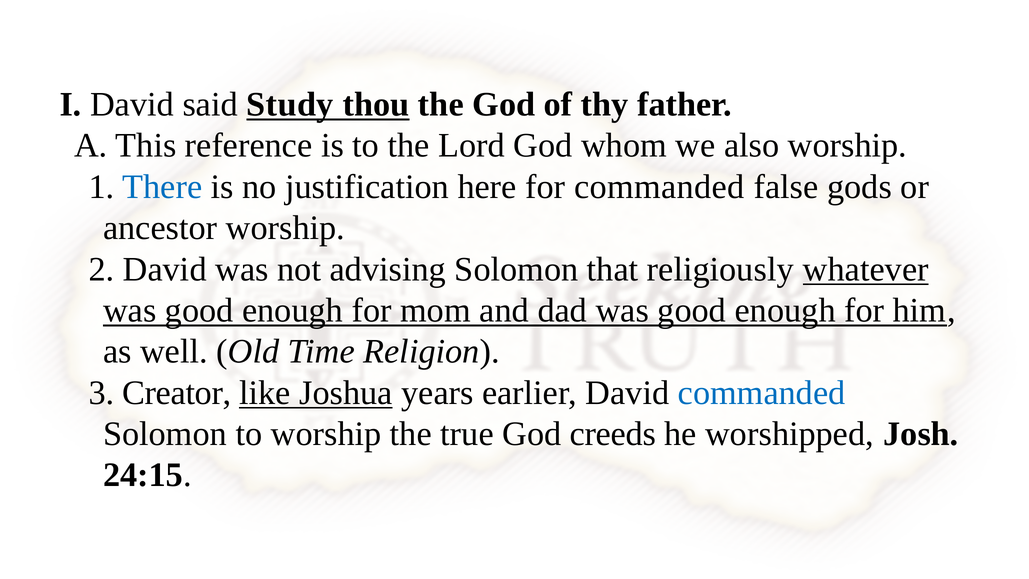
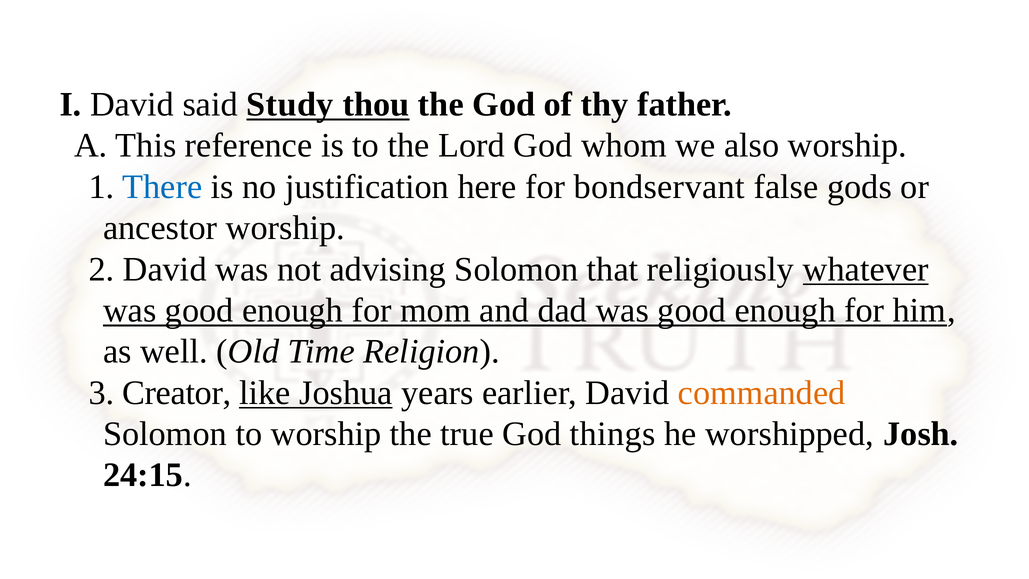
for commanded: commanded -> bondservant (659, 187)
commanded colour: blue -> orange (762, 393)
creeds: creeds -> things (613, 434)
